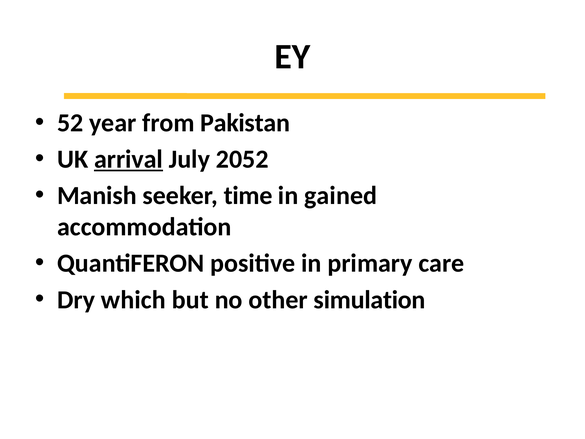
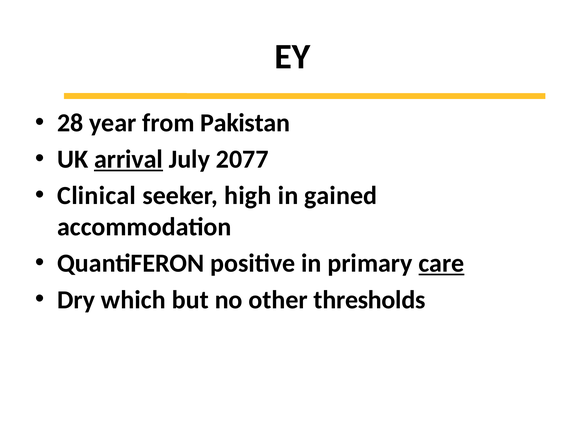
52: 52 -> 28 (70, 123)
2052: 2052 -> 2077 (242, 159)
Manish: Manish -> Clinical (97, 196)
time: time -> high (248, 196)
care underline: none -> present (441, 263)
simulation: simulation -> thresholds (370, 300)
